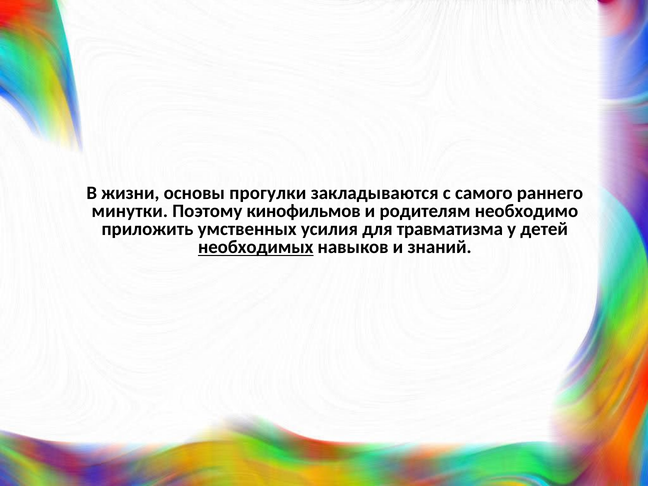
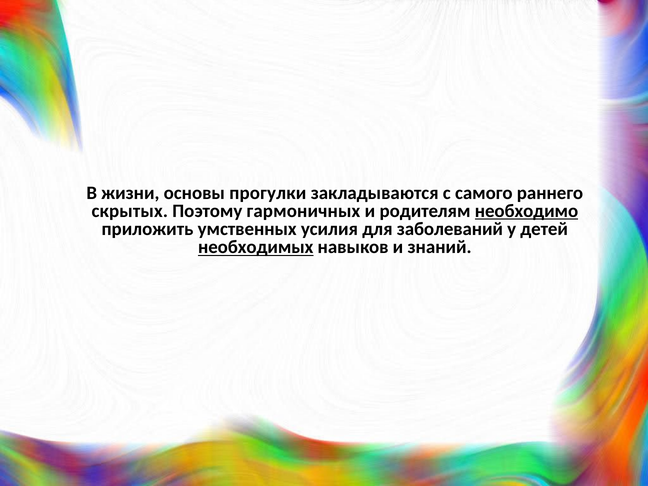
минутки: минутки -> скрытых (130, 211)
кинофильмов: кинофильмов -> гармоничных (303, 211)
необходимо underline: none -> present (526, 211)
травматизма: травматизма -> заболеваний (450, 229)
